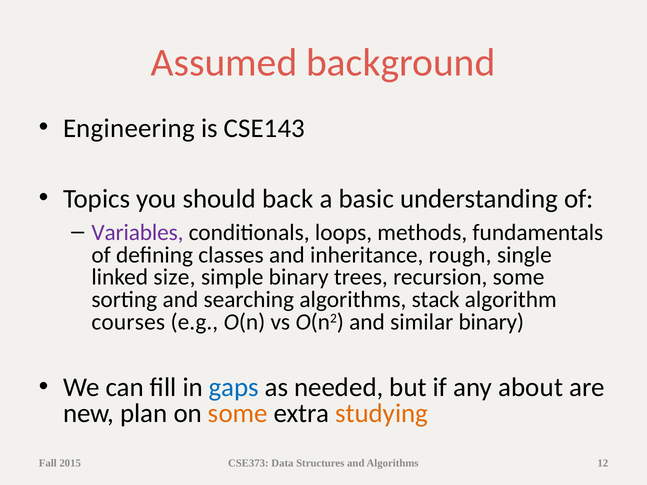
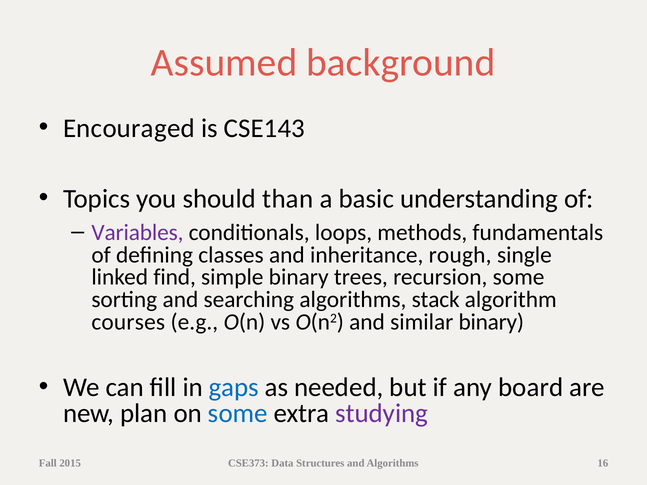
Engineering: Engineering -> Encouraged (129, 128)
back: back -> than (288, 199)
size: size -> find (175, 277)
about: about -> board (531, 388)
some colour: orange -> blue (238, 413)
studying colour: orange -> purple (382, 413)
12: 12 -> 16 (603, 463)
